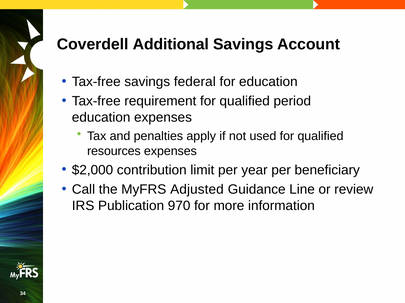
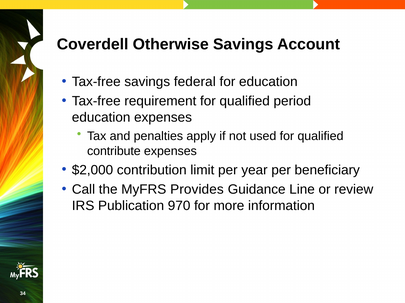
Additional: Additional -> Otherwise (171, 45)
resources: resources -> contribute (114, 151)
Adjusted: Adjusted -> Provides (197, 190)
